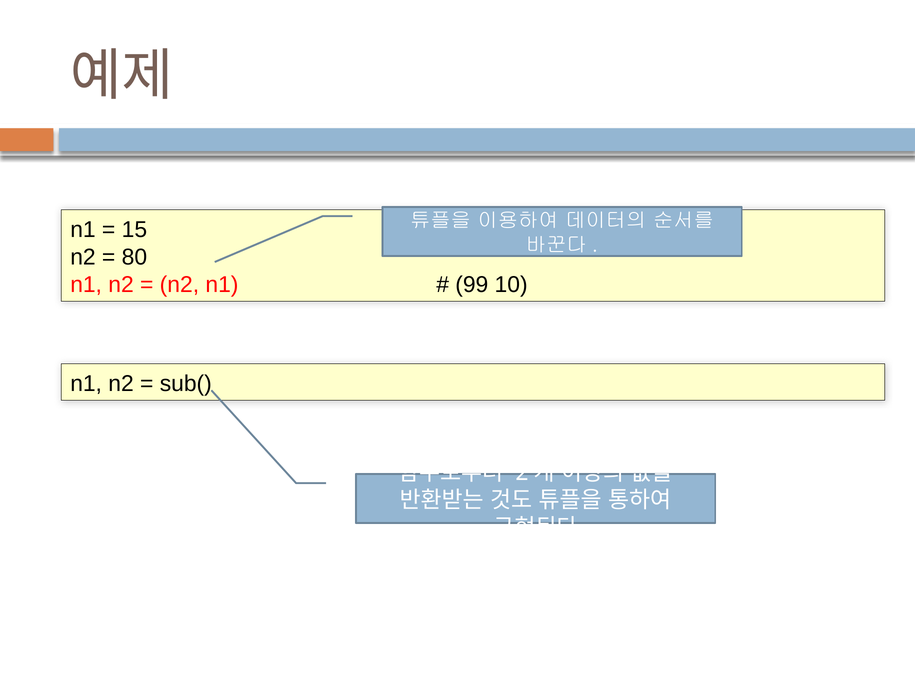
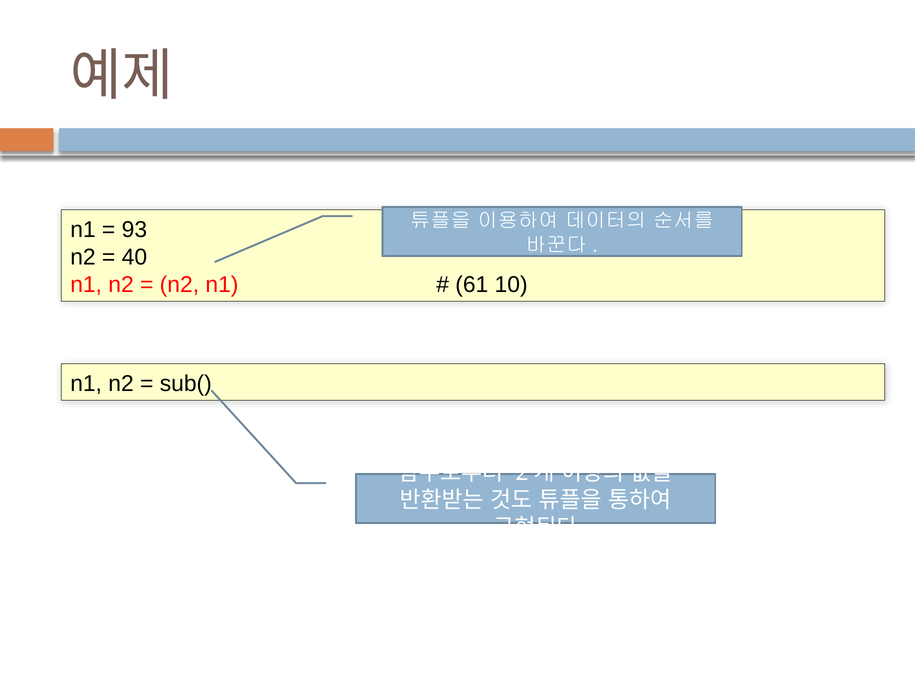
15: 15 -> 93 (134, 229)
80: 80 -> 40 (134, 257)
99: 99 -> 61 (472, 284)
